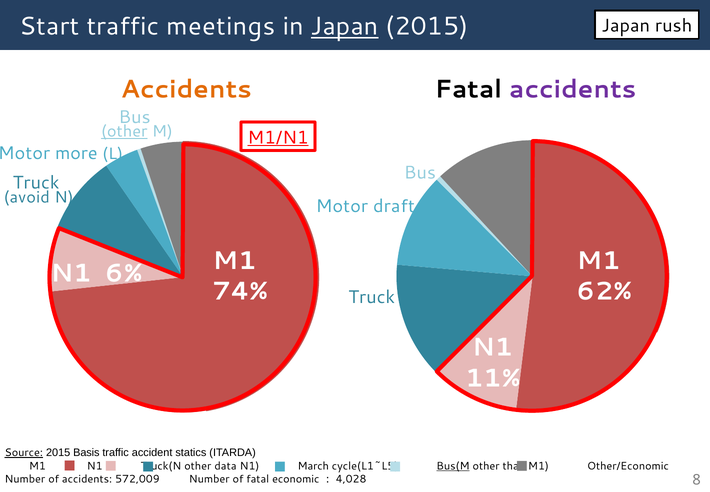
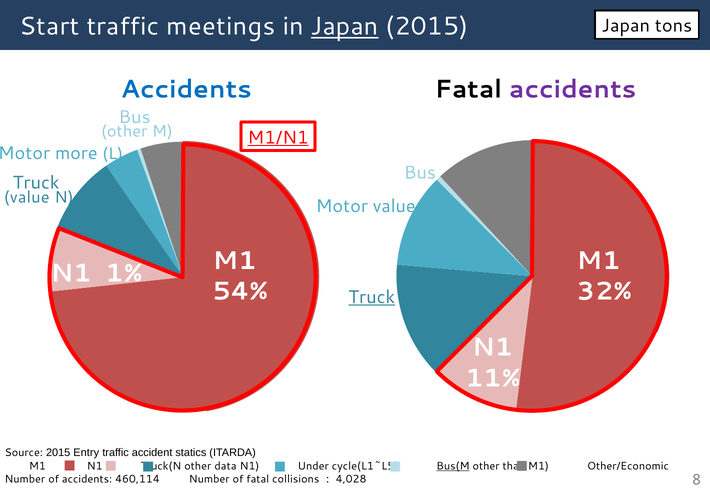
rush: rush -> tons (674, 26)
Accidents colour: orange -> blue (186, 89)
other underline: present -> none (124, 131)
avoid: avoid -> value (27, 197)
Motor draft: draft -> value (394, 206)
6%: 6% -> 1% (124, 273)
74%: 74% -> 54% (240, 291)
62%: 62% -> 32% (604, 291)
Truck underline: none -> present (372, 297)
Source underline: present -> none (24, 452)
Basis: Basis -> Entry (86, 452)
March: March -> Under (313, 466)
572,009: 572,009 -> 460,114 (137, 479)
economic: economic -> collisions (296, 479)
